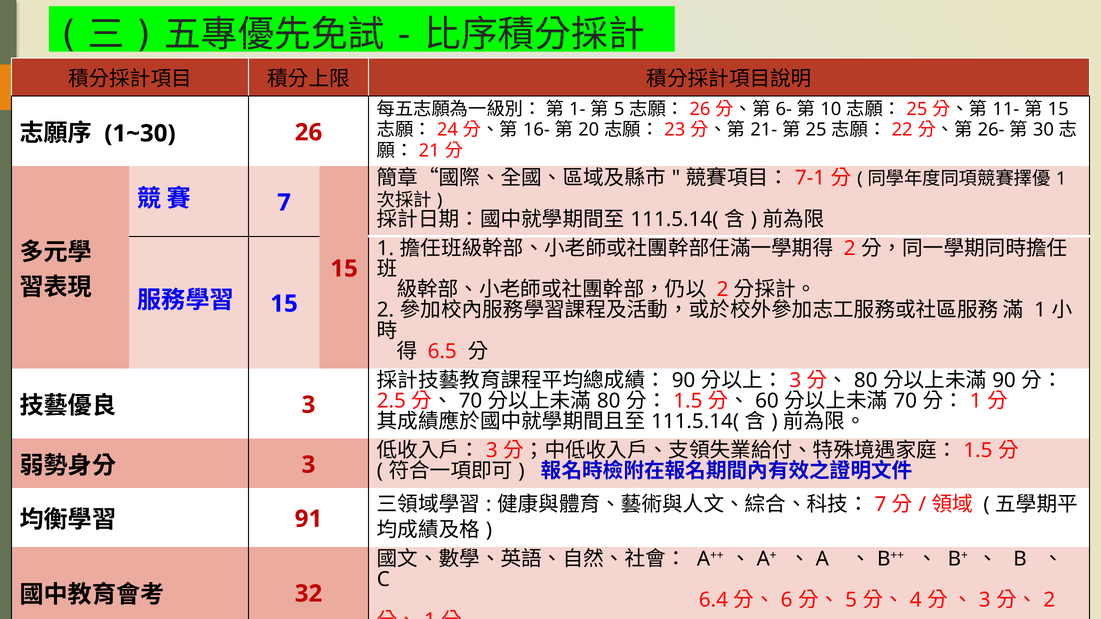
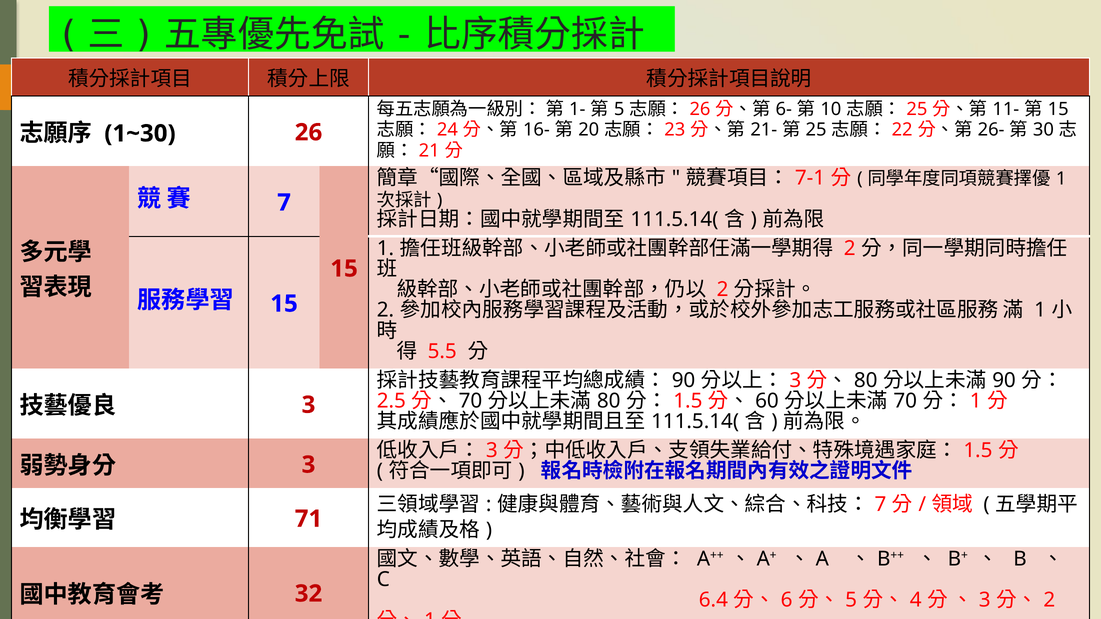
6.5: 6.5 -> 5.5 (442, 352)
91: 91 -> 71 (309, 519)
